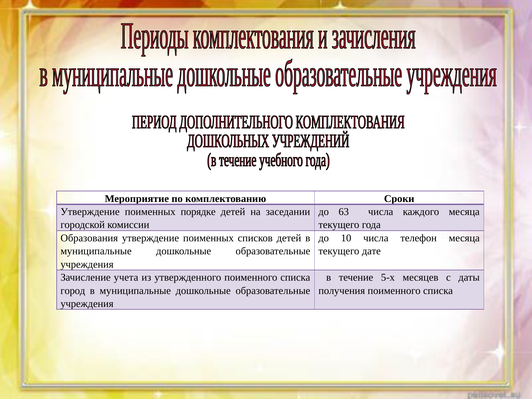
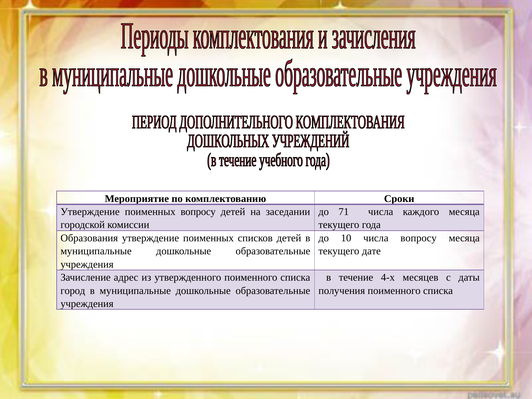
поименных порядке: порядке -> вопросу (198, 212)
63: 63 -> 71 (344, 212)
числа телефон: телефон -> вопросу (419, 238)
учета: учета -> адрес (126, 277)
5-х: 5-х -> 4-х (388, 277)
